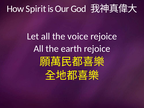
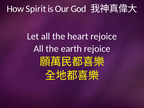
voice: voice -> heart (78, 36)
